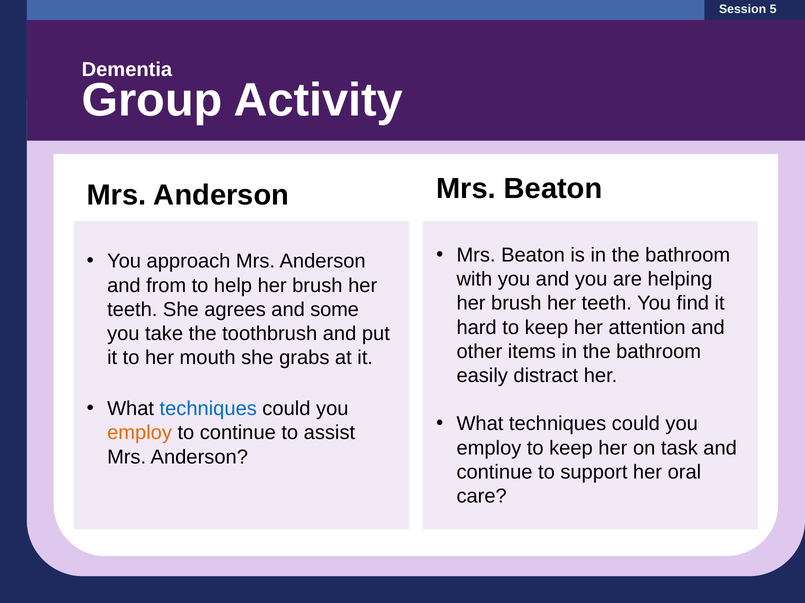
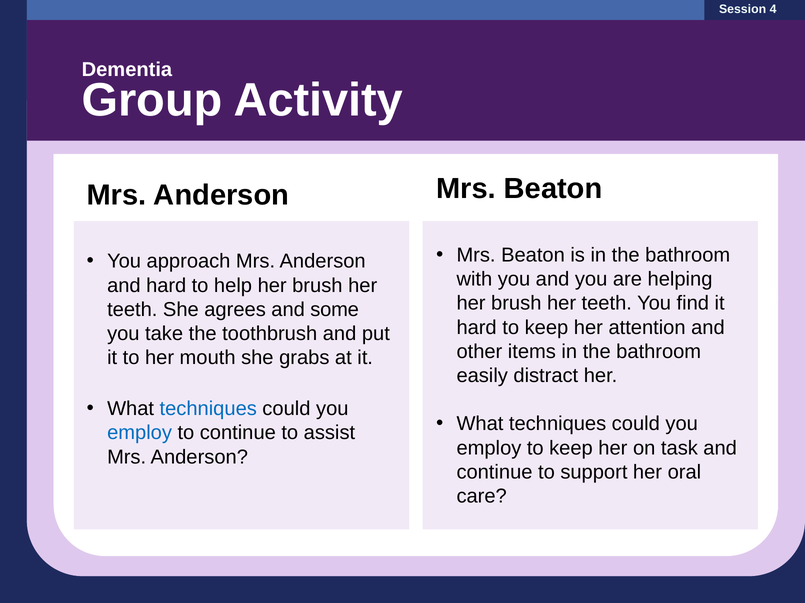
5: 5 -> 4 (773, 9)
and from: from -> hard (166, 286)
employ colour: orange -> blue (140, 433)
